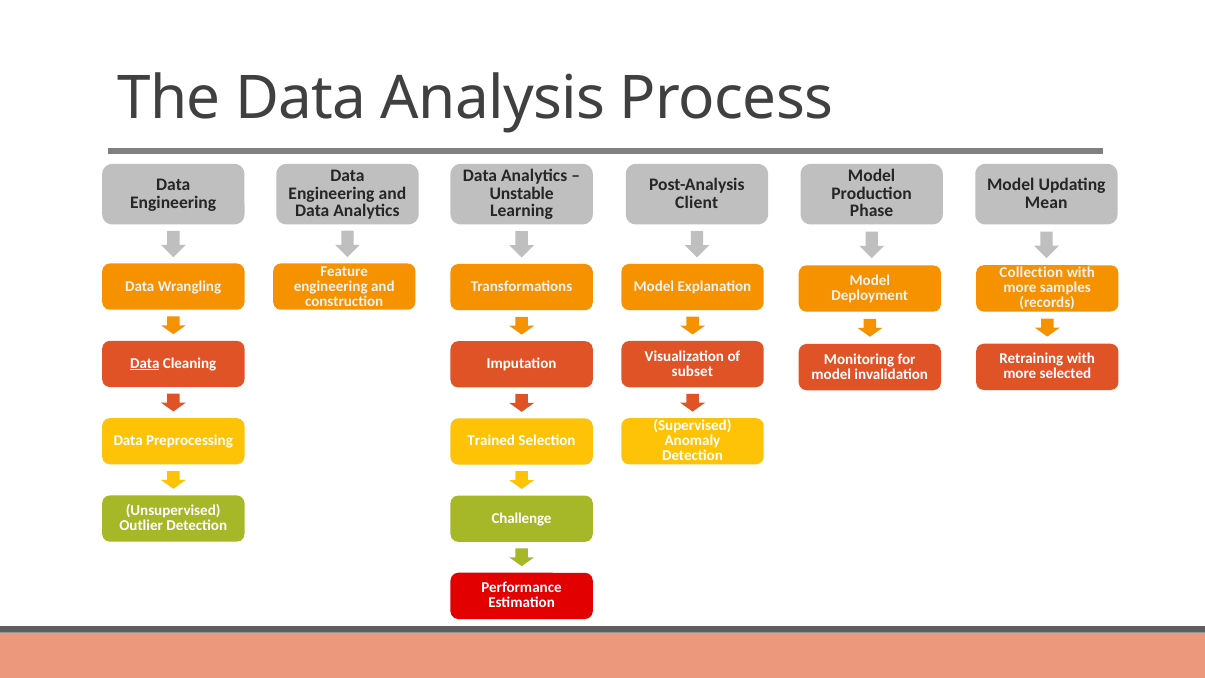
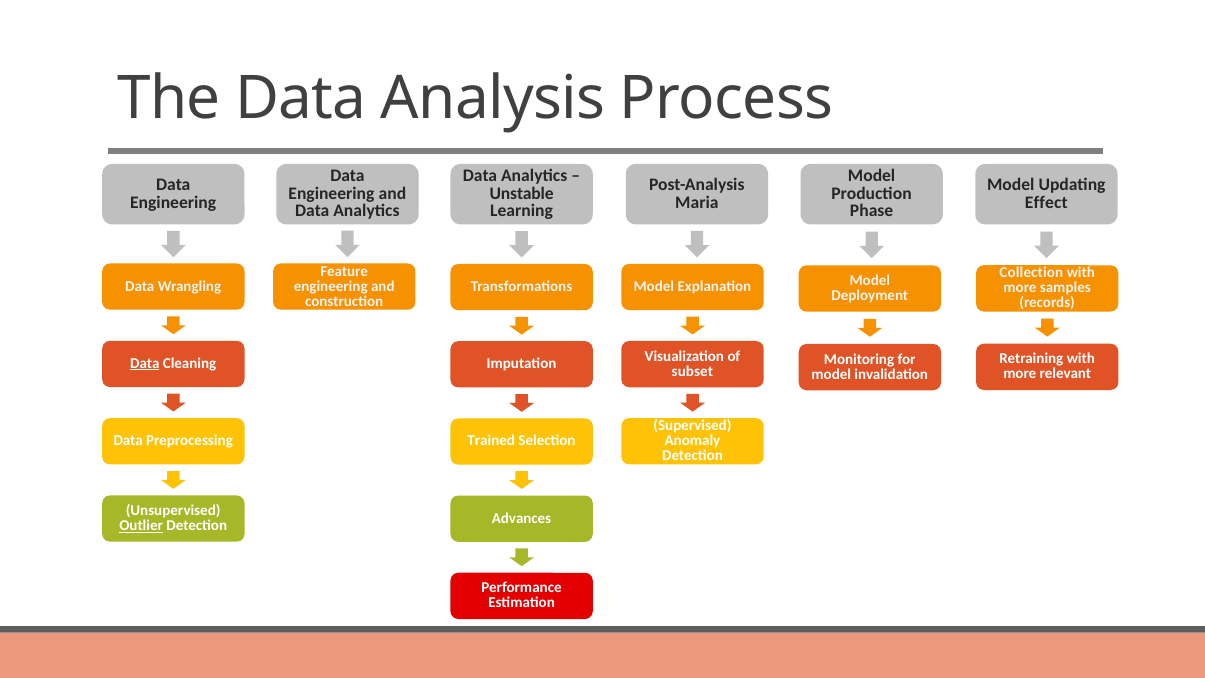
Client: Client -> Maria (697, 202)
Mean: Mean -> Effect (1046, 202)
selected: selected -> relevant (1065, 374)
Challenge: Challenge -> Advances (522, 518)
Outlier underline: none -> present (141, 525)
